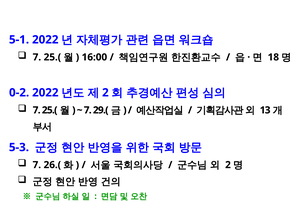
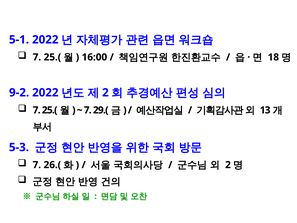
0-2: 0-2 -> 9-2 (19, 93)
